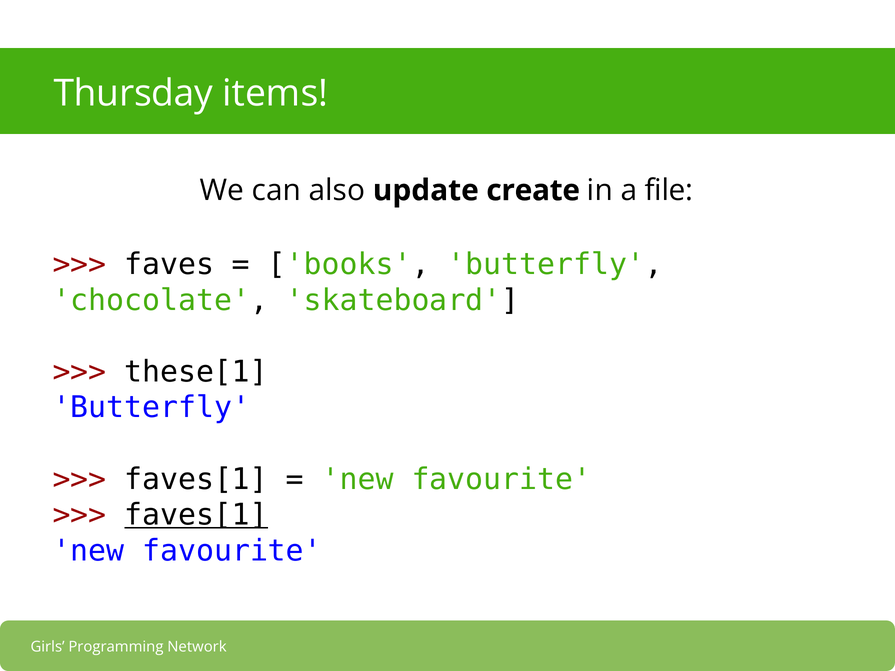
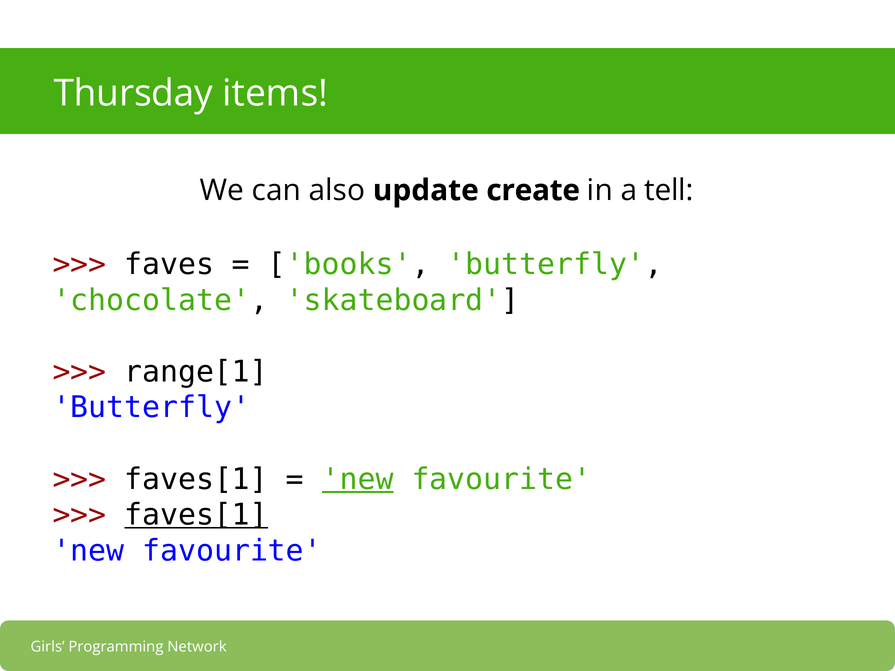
file: file -> tell (669, 190)
these[1: these[1 -> range[1 (196, 372)
new underline: none -> present (358, 479)
